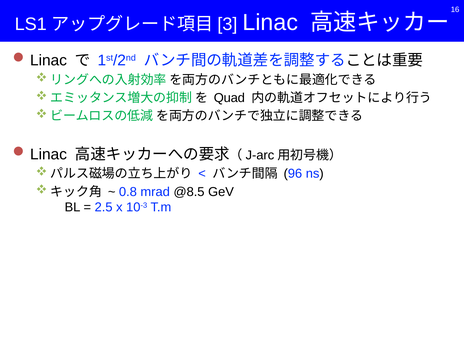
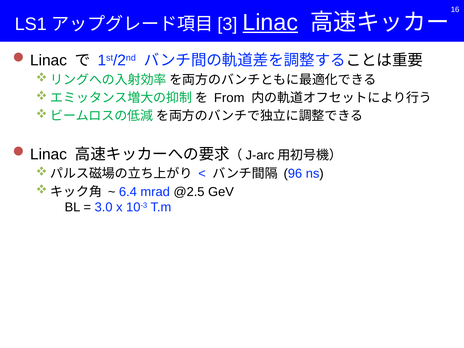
Linac underline: none -> present (270, 22)
Quad: Quad -> From (229, 98)
0.8: 0.8 -> 6.4 (128, 192)
@8.5: @8.5 -> @2.5 (189, 192)
2.5: 2.5 -> 3.0 (104, 207)
